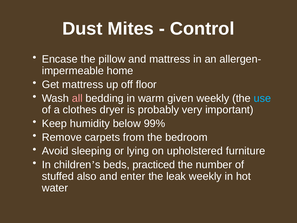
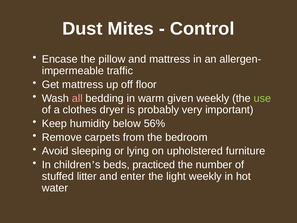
home: home -> traffic (120, 71)
use colour: light blue -> light green (262, 98)
99%: 99% -> 56% (155, 123)
also: also -> litter (87, 176)
leak: leak -> light (176, 176)
